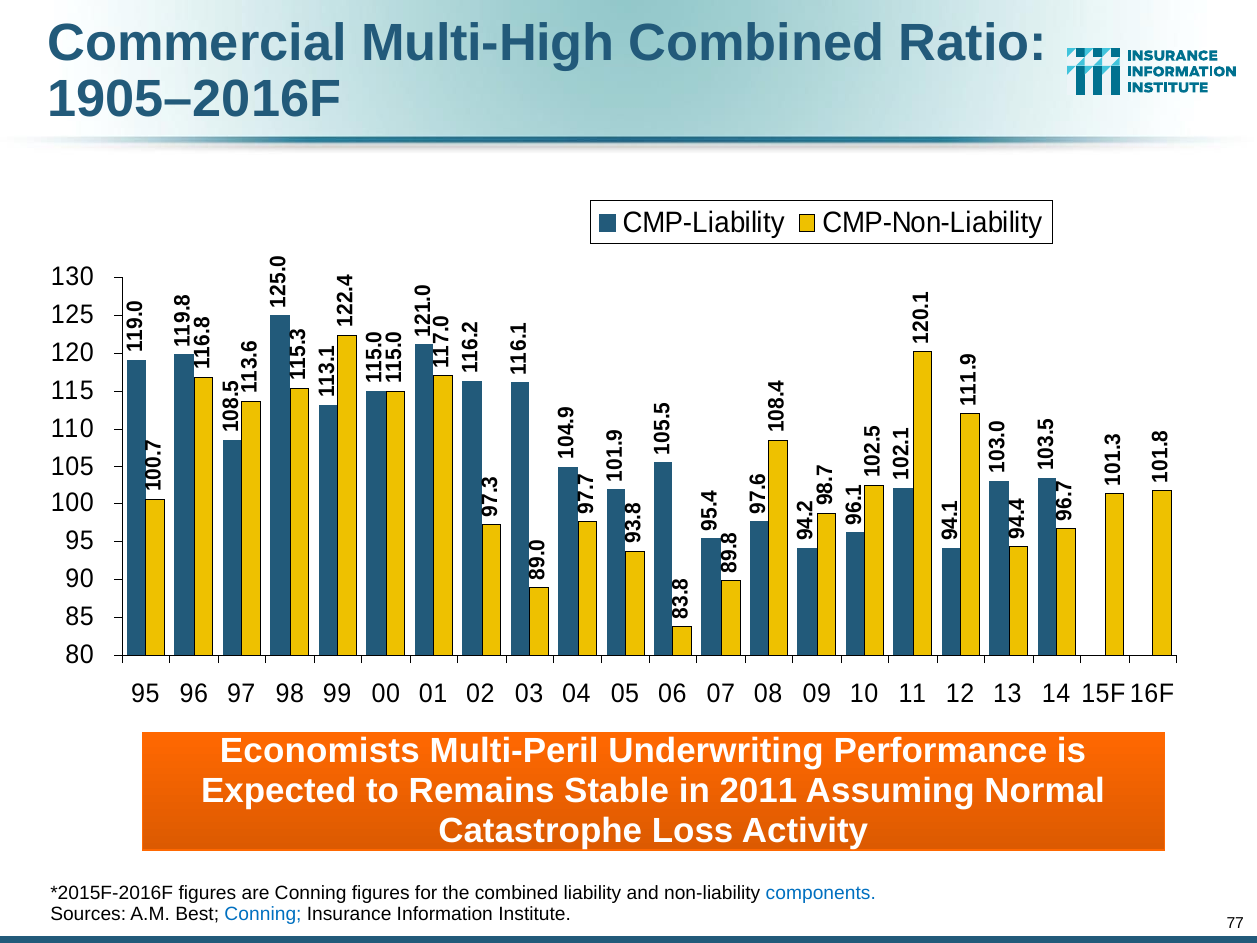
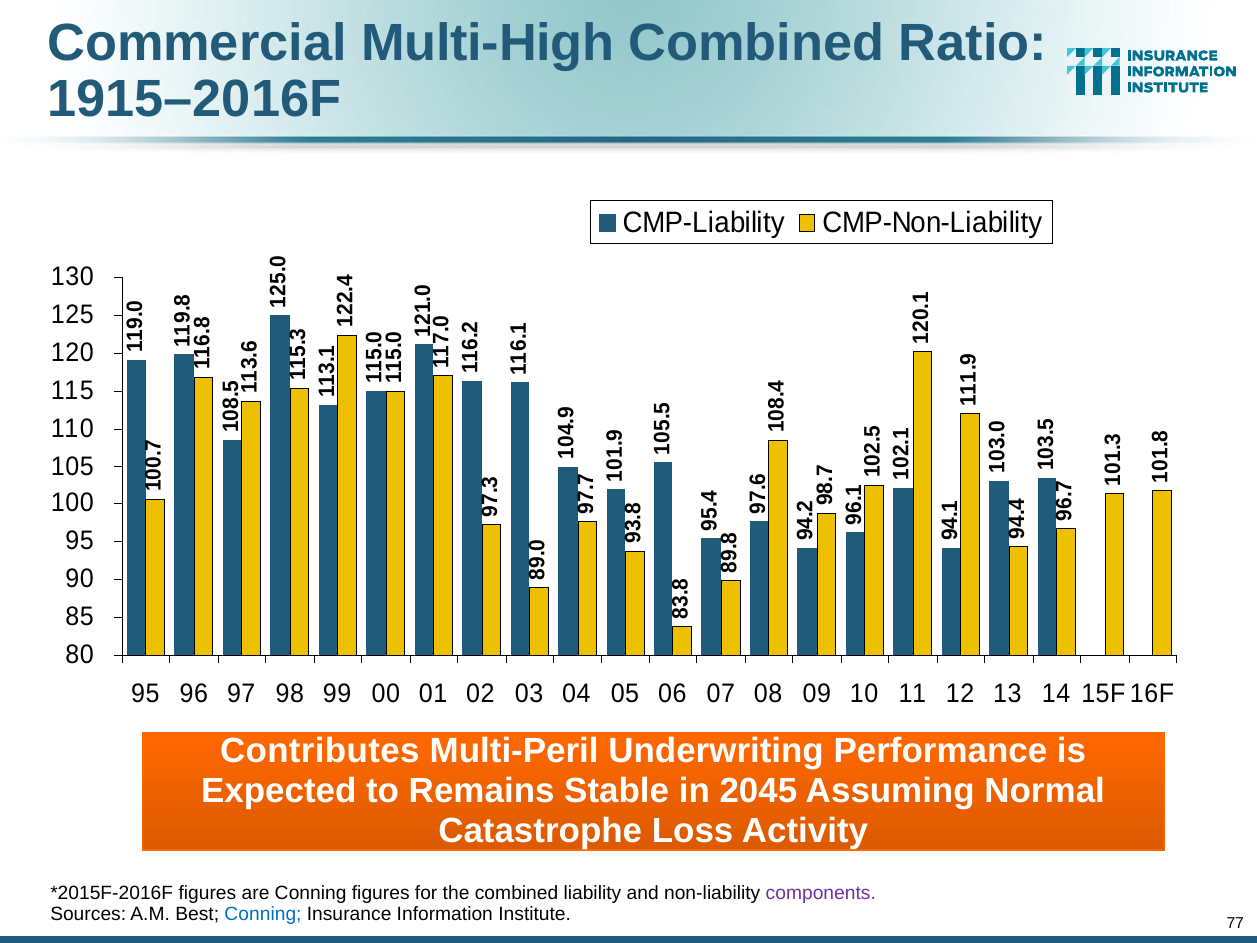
1905–2016F: 1905–2016F -> 1915–2016F (194, 99)
Economists: Economists -> Contributes (320, 751)
2011: 2011 -> 2045 (758, 790)
components colour: blue -> purple (821, 893)
